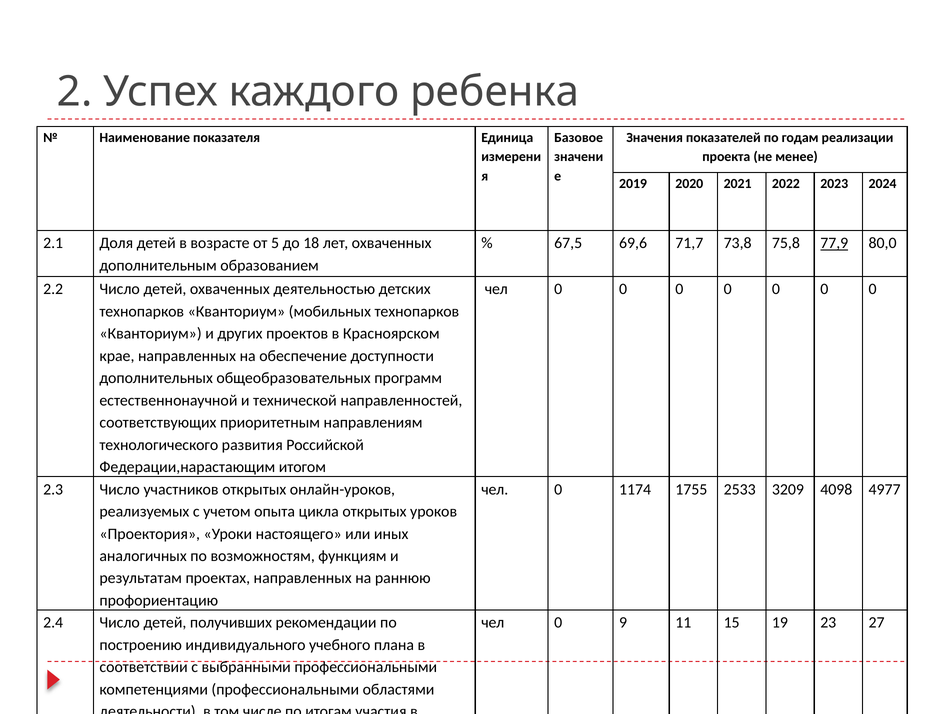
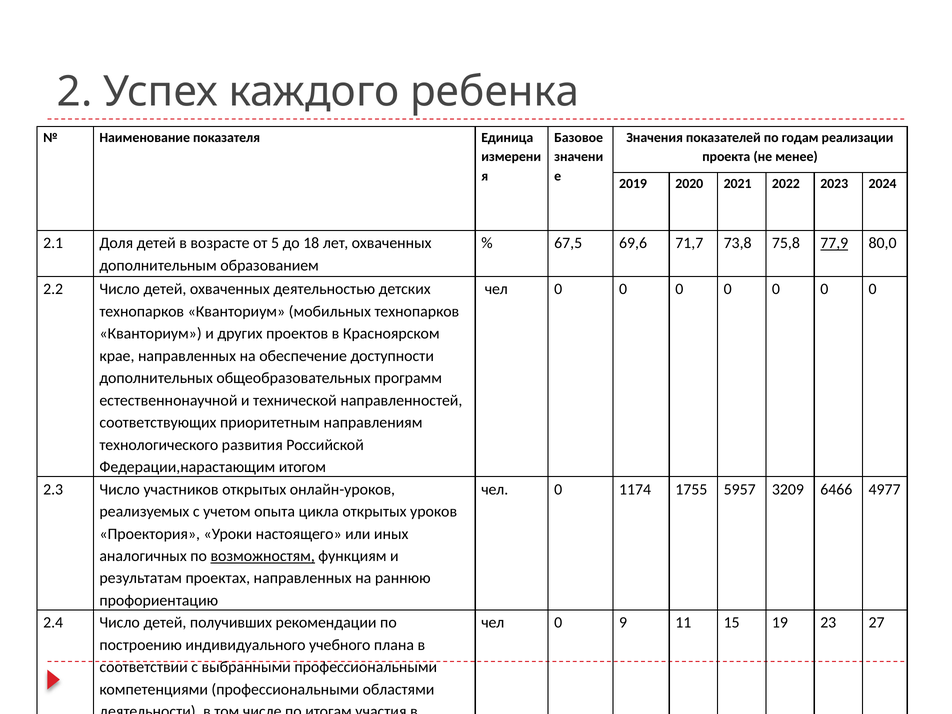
2533: 2533 -> 5957 (740, 489)
4098: 4098 -> 6466 (836, 489)
возможностям underline: none -> present (263, 556)
